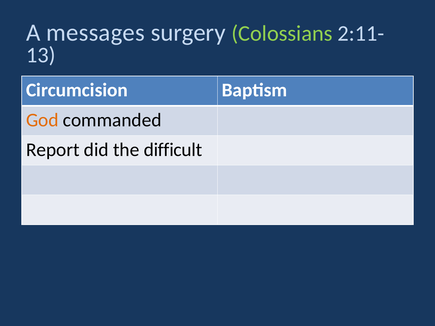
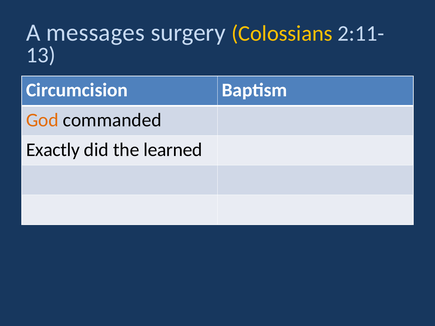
Colossians colour: light green -> yellow (282, 33)
Report: Report -> Exactly (53, 150)
difficult: difficult -> learned (173, 150)
